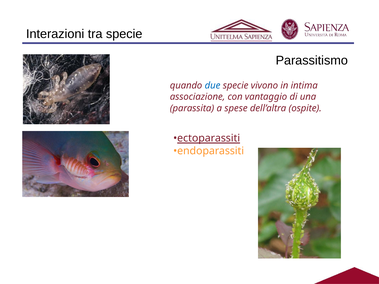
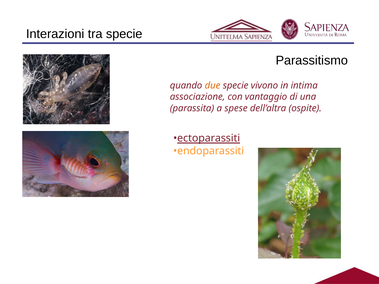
due colour: blue -> orange (213, 86)
